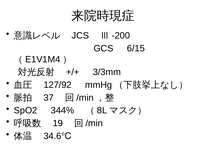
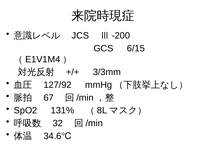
37: 37 -> 67 (49, 98)
344%: 344% -> 131% (63, 111)
19: 19 -> 32 (58, 124)
